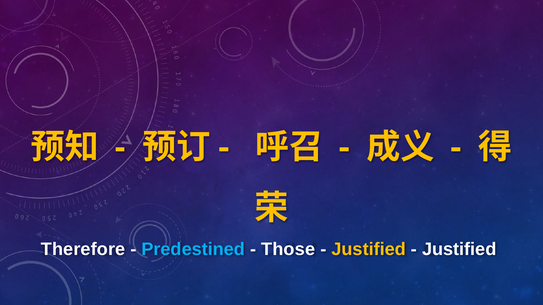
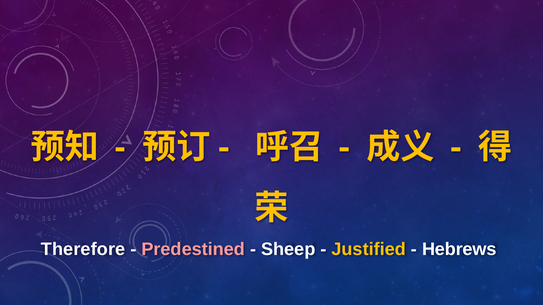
Predestined colour: light blue -> pink (193, 250)
Those: Those -> Sheep (288, 250)
Justified: Justified -> Hebrews (459, 250)
